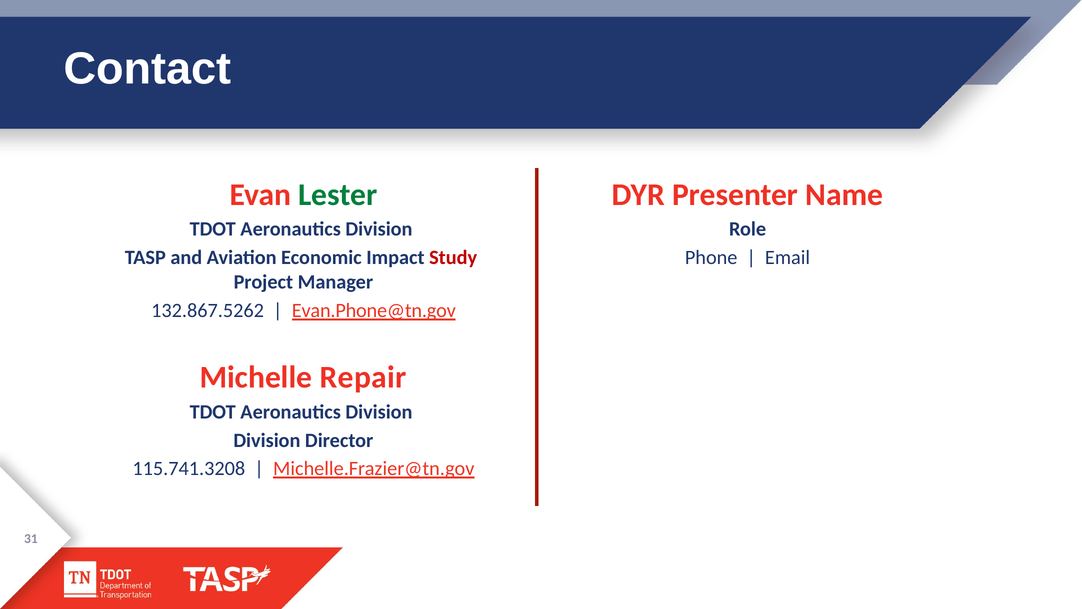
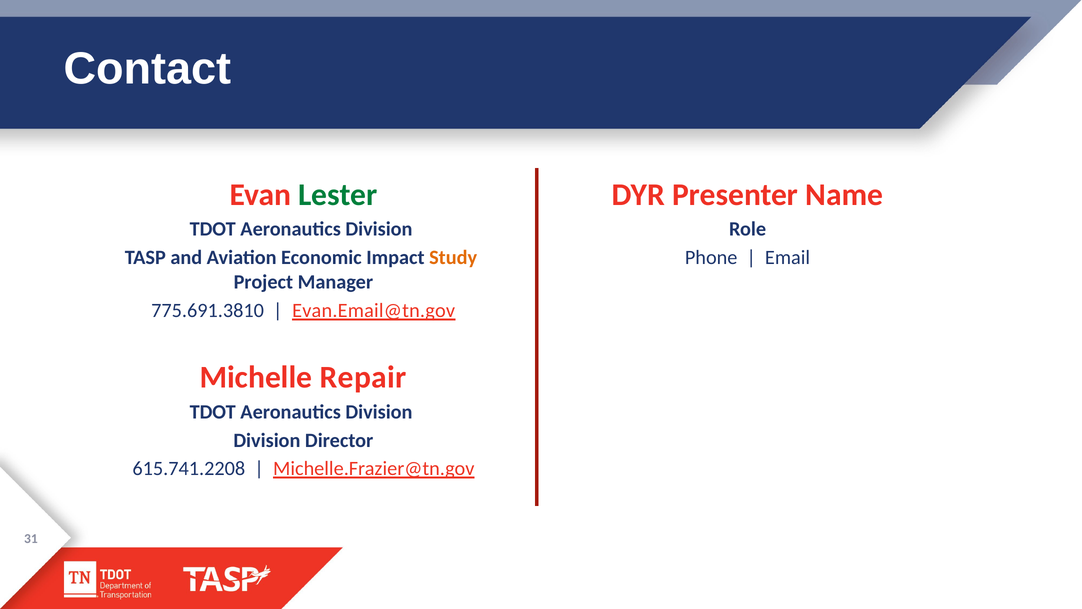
Study colour: red -> orange (453, 258)
132.867.5262: 132.867.5262 -> 775.691.3810 (208, 310)
Evan.Phone@tn.gov: Evan.Phone@tn.gov -> Evan.Email@tn.gov (374, 310)
115.741.3208: 115.741.3208 -> 615.741.2208 (189, 469)
